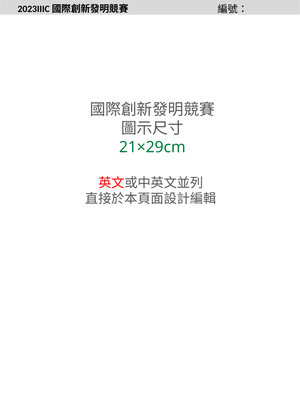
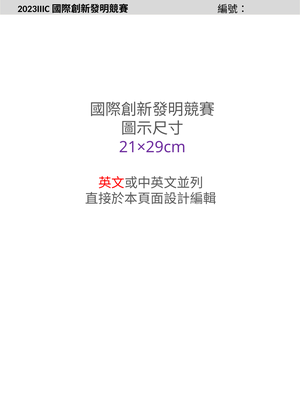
21×29cm colour: green -> purple (152, 147)
